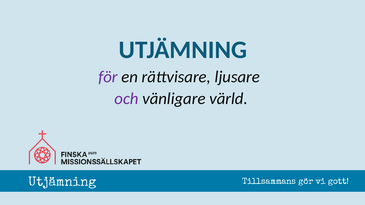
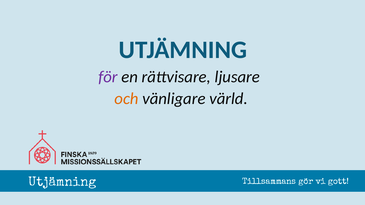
och colour: purple -> orange (126, 99)
